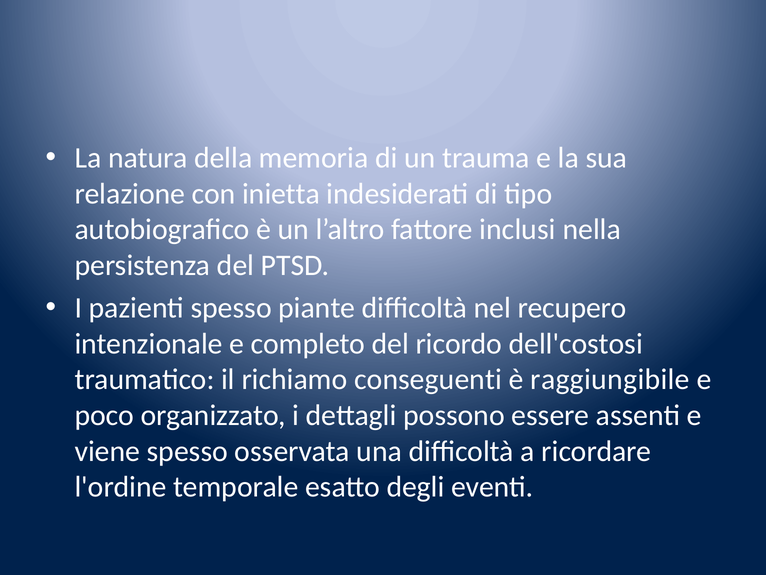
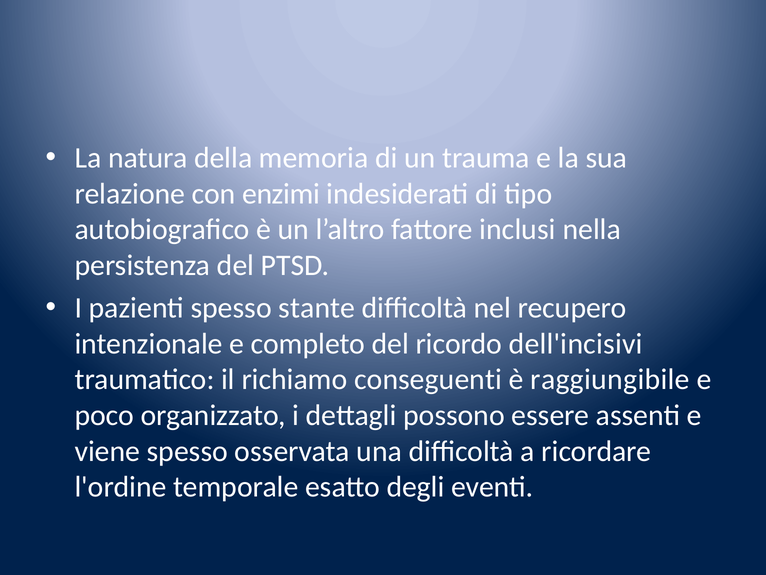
inietta: inietta -> enzimi (281, 194)
piante: piante -> stante (317, 308)
dell'costosi: dell'costosi -> dell'incisivi (576, 343)
